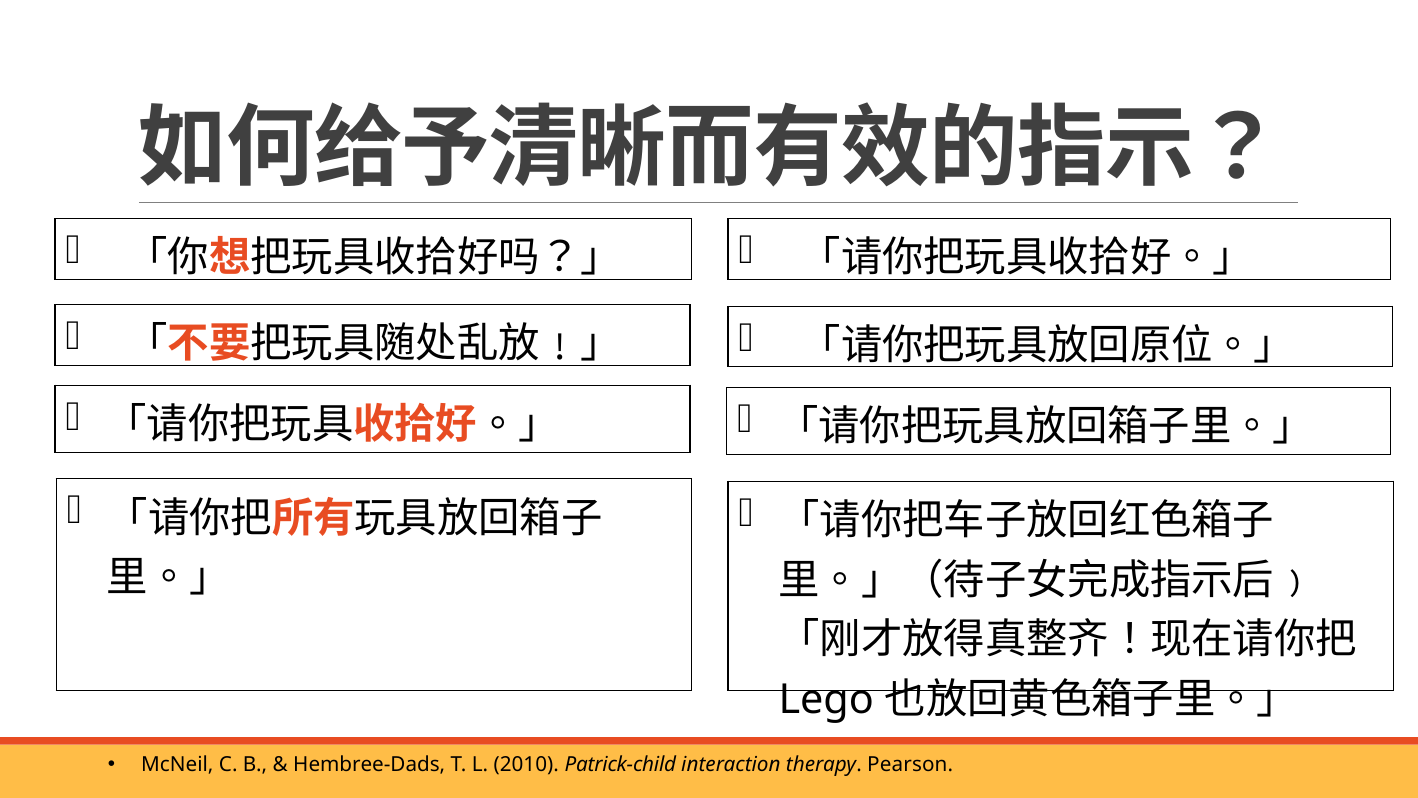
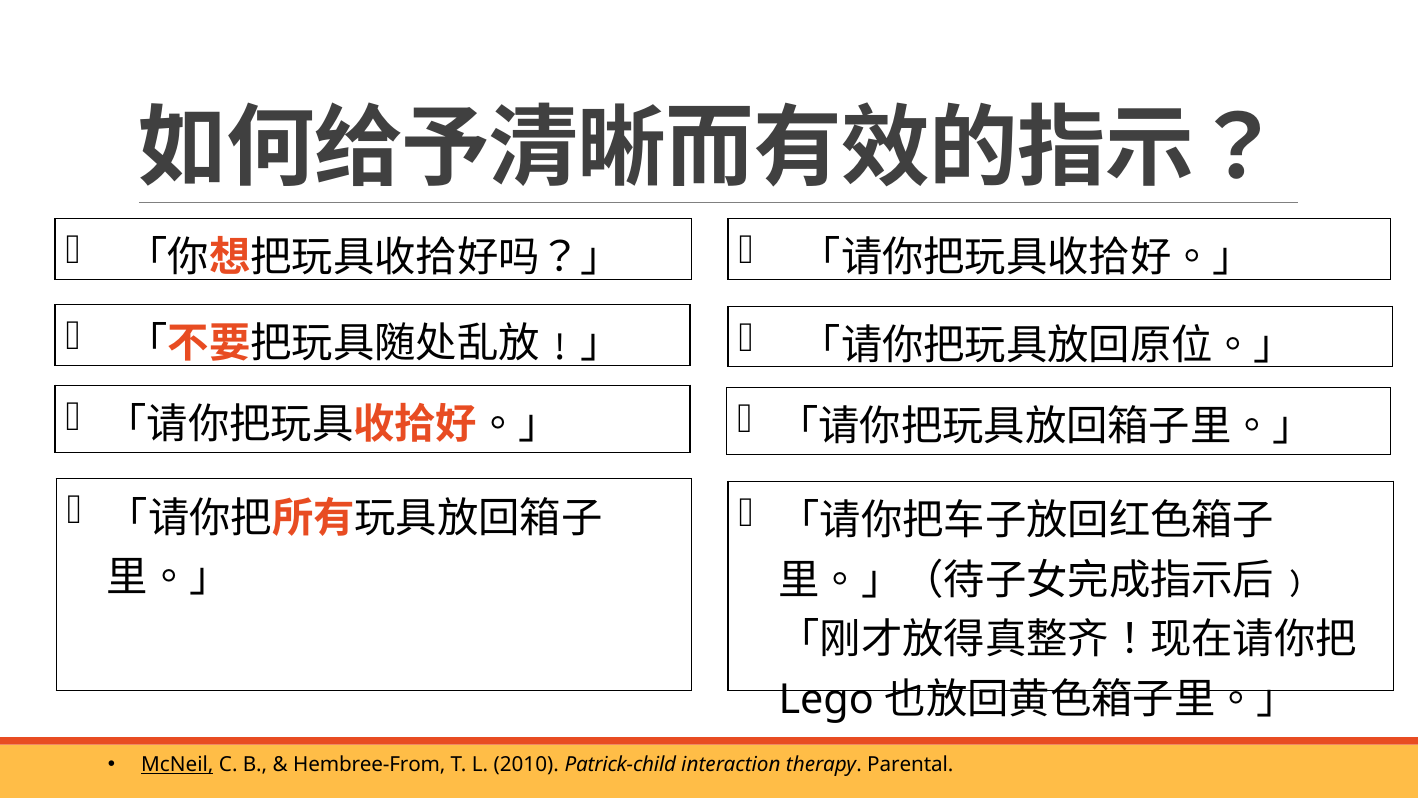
McNeil underline: none -> present (177, 764)
Hembree-Dads: Hembree-Dads -> Hembree-From (369, 764)
Pearson: Pearson -> Parental (910, 764)
